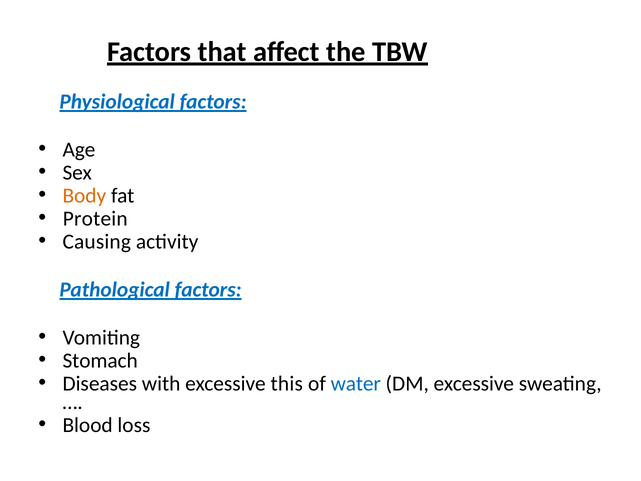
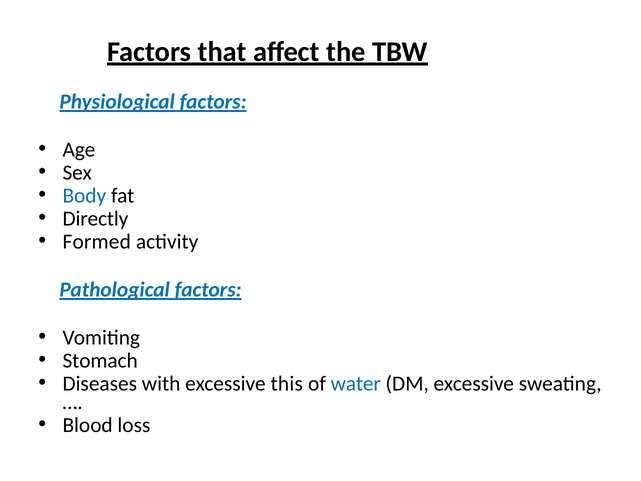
Body colour: orange -> blue (84, 196)
Protein: Protein -> Directly (95, 219)
Causing: Causing -> Formed (97, 242)
